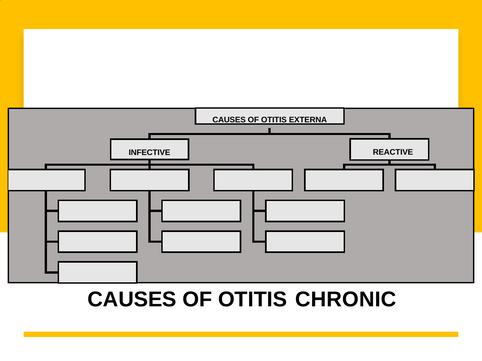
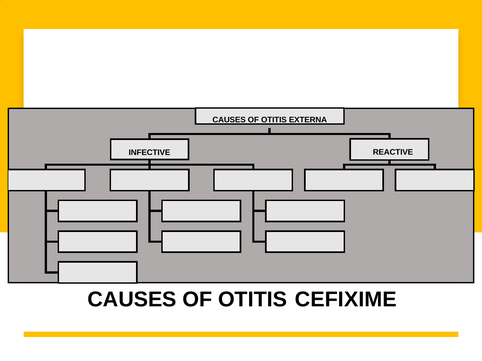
CHRONIC: CHRONIC -> CEFIXIME (346, 300)
